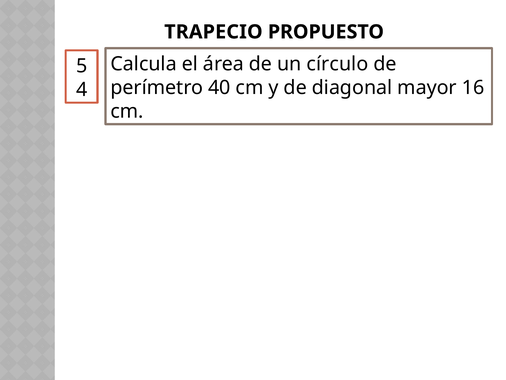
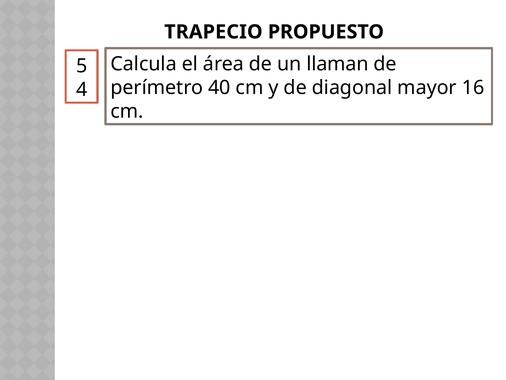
círculo: círculo -> llaman (338, 64)
